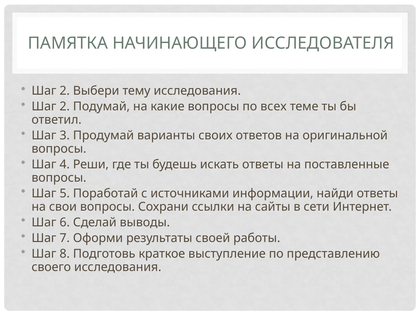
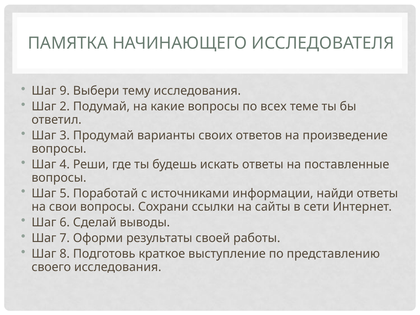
2: 2 -> 9 (65, 91)
оригинальной: оригинальной -> произведение (345, 136)
